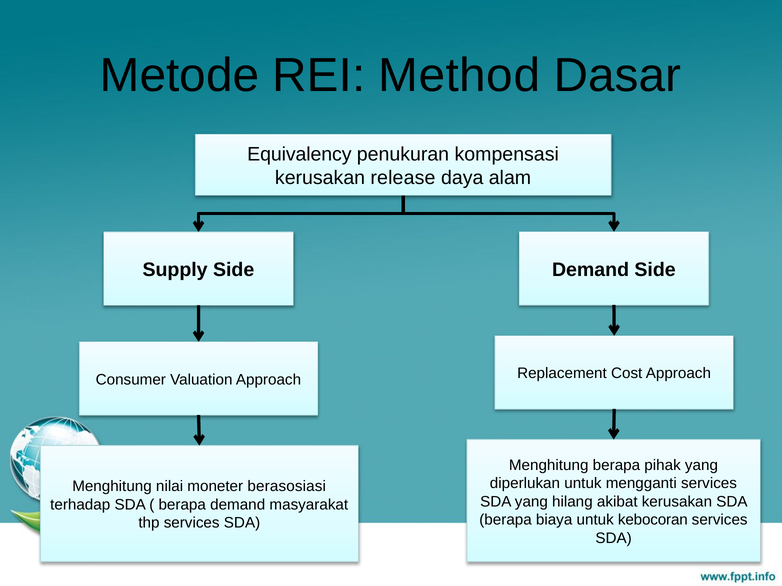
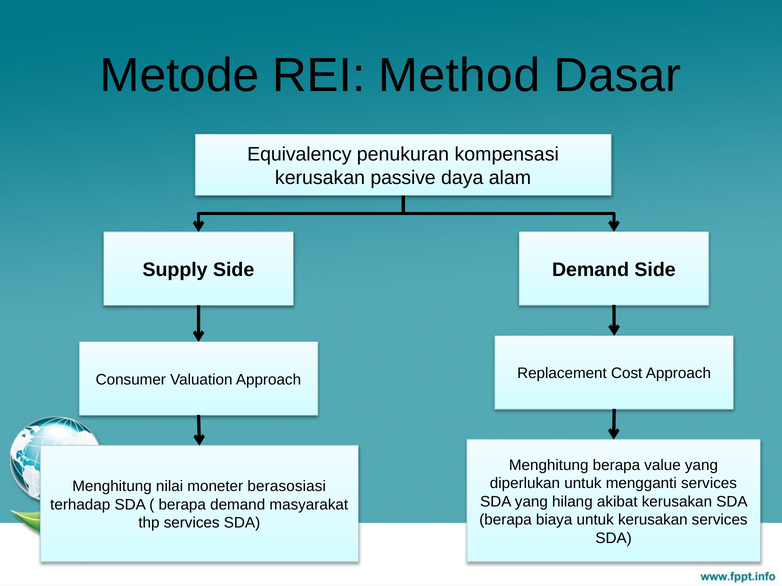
release: release -> passive (403, 178)
pihak: pihak -> value (663, 466)
untuk kebocoran: kebocoran -> kerusakan (653, 520)
